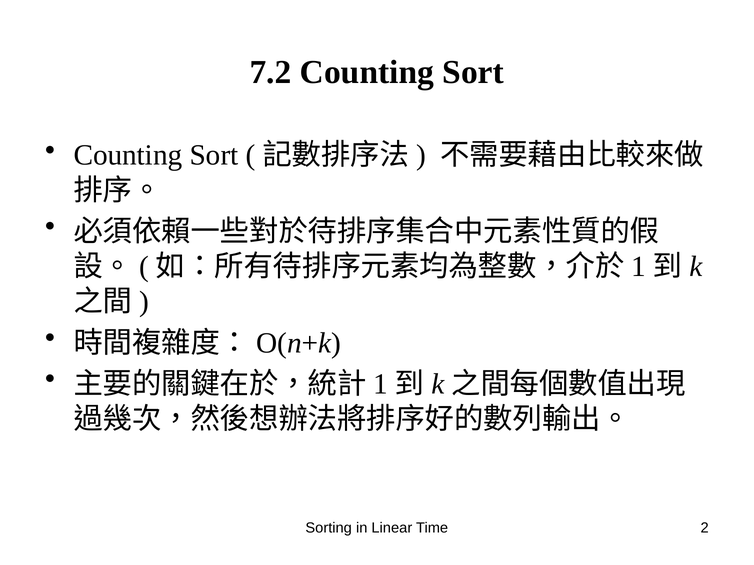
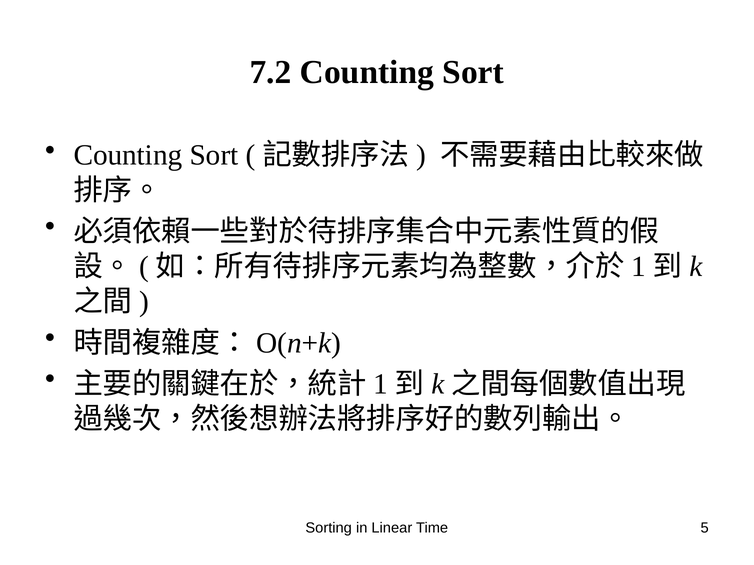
2: 2 -> 5 (705, 529)
